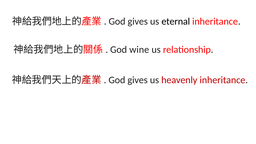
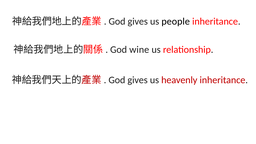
eternal: eternal -> people (176, 21)
